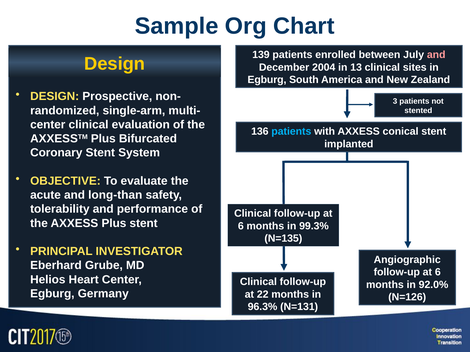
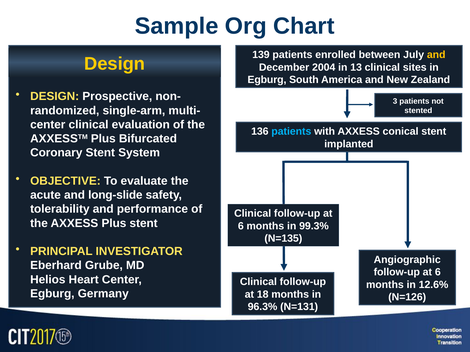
and colour: pink -> yellow (436, 55)
long-than: long-than -> long-slide (115, 195)
92.0%: 92.0% -> 12.6% (434, 285)
22: 22 -> 18 (263, 295)
